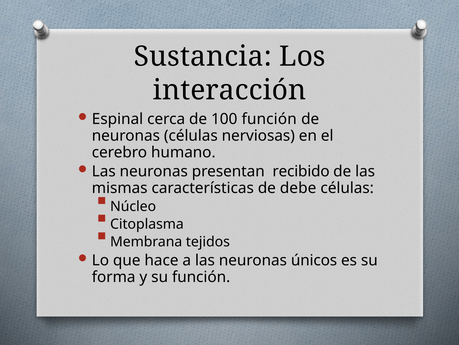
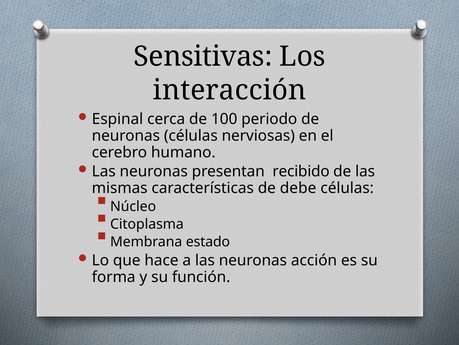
Sustancia: Sustancia -> Sensitivas (203, 56)
100 función: función -> periodo (269, 119)
tejidos: tejidos -> estado (208, 241)
únicos: únicos -> acción (314, 260)
